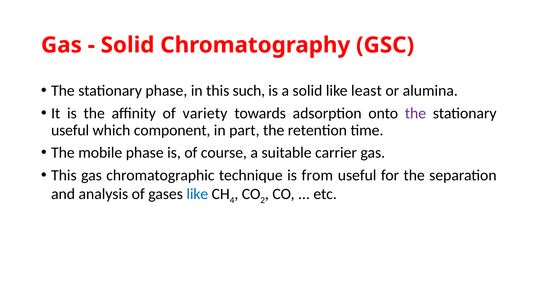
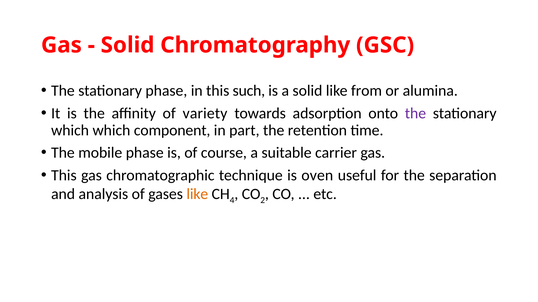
least: least -> from (367, 91)
useful: useful -> which (70, 130)
from: from -> oven (317, 176)
like colour: blue -> orange (197, 194)
